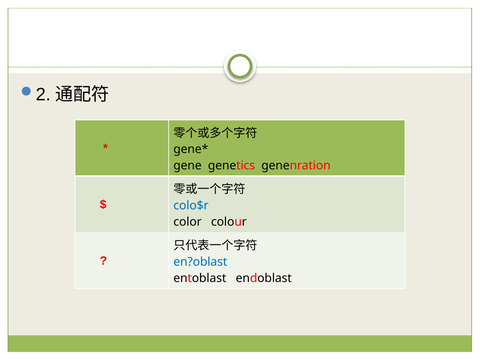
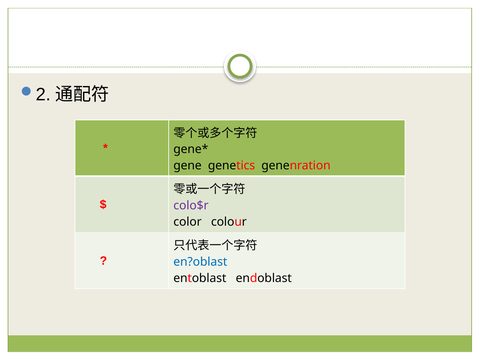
colo$r colour: blue -> purple (191, 206)
